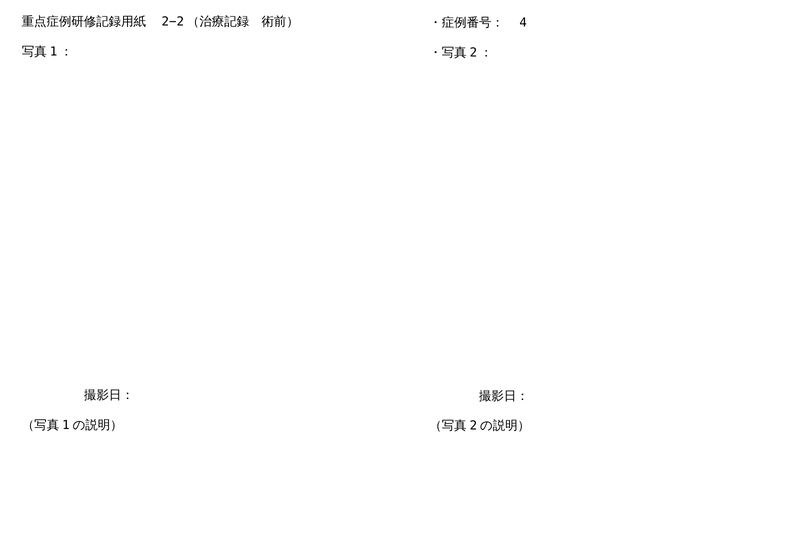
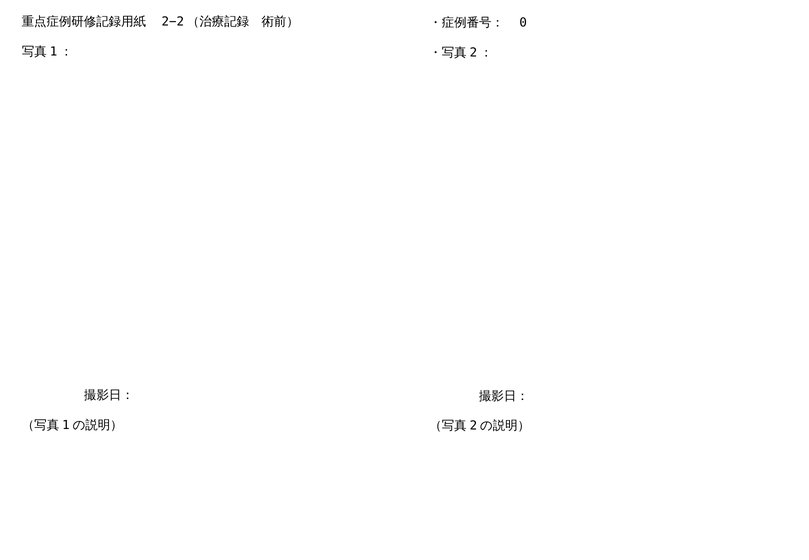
4: 4 -> 0 (523, 23)
